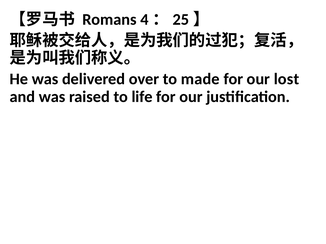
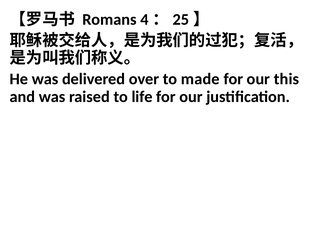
lost: lost -> this (286, 79)
